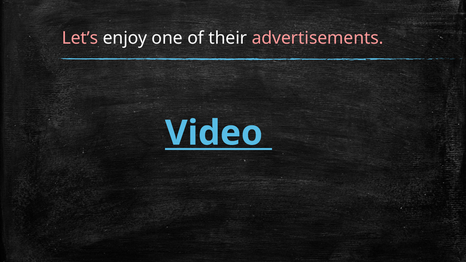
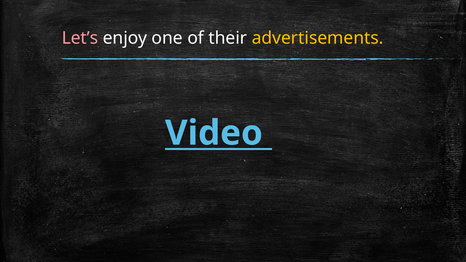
advertisements colour: pink -> yellow (318, 38)
